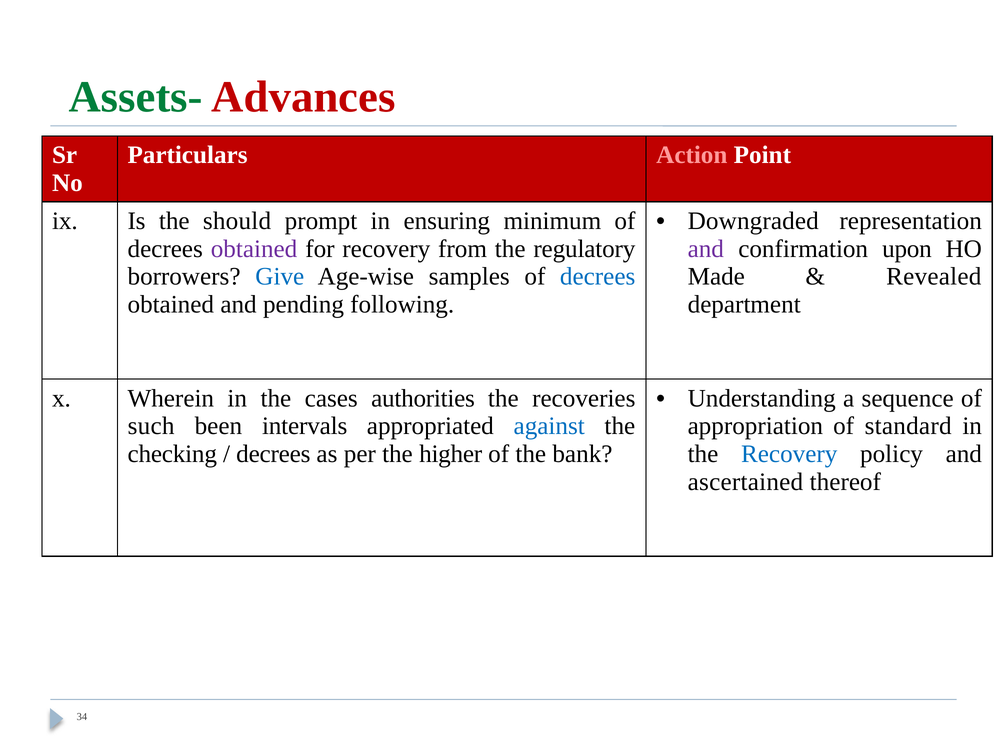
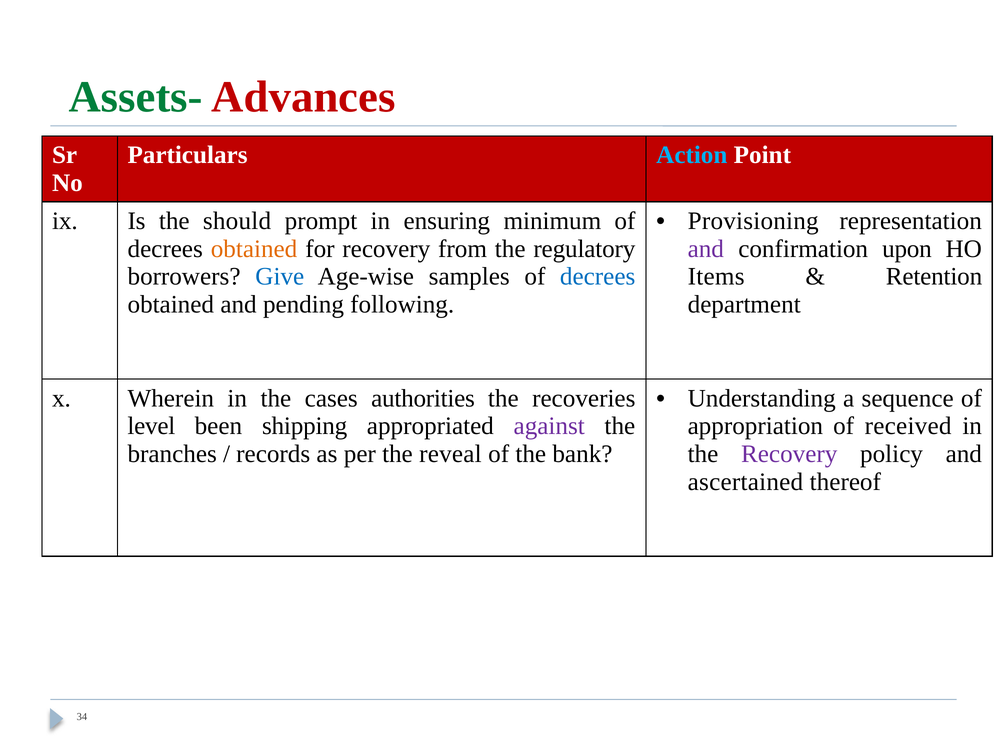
Action colour: pink -> light blue (692, 155)
Downgraded: Downgraded -> Provisioning (753, 221)
obtained colour: purple -> orange (254, 249)
Made: Made -> Items (716, 277)
Revealed: Revealed -> Retention (934, 277)
such: such -> level (151, 426)
intervals: intervals -> shipping (305, 426)
against colour: blue -> purple (549, 426)
standard: standard -> received (908, 426)
checking: checking -> branches (172, 454)
decrees: decrees -> records (273, 454)
higher: higher -> reveal (450, 454)
Recovery colour: blue -> purple (789, 454)
